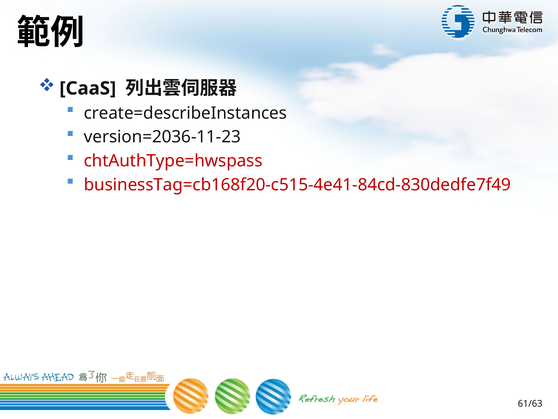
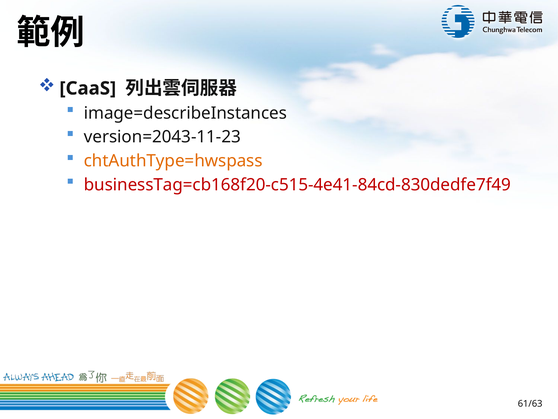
create=describeInstances: create=describeInstances -> image=describeInstances (185, 113)
version=2036-11-23: version=2036-11-23 -> version=2043-11-23 (162, 137)
chtAuthType=hwspass colour: red -> orange (173, 161)
